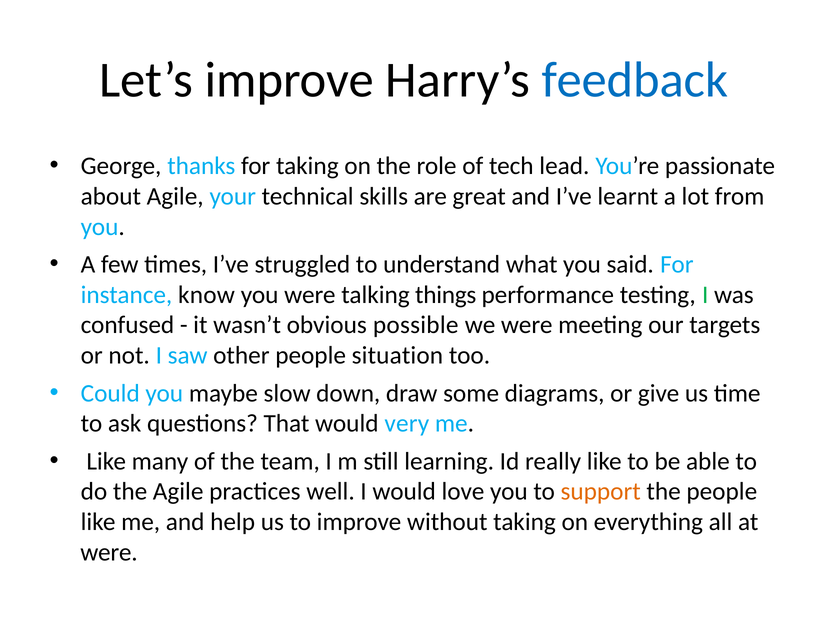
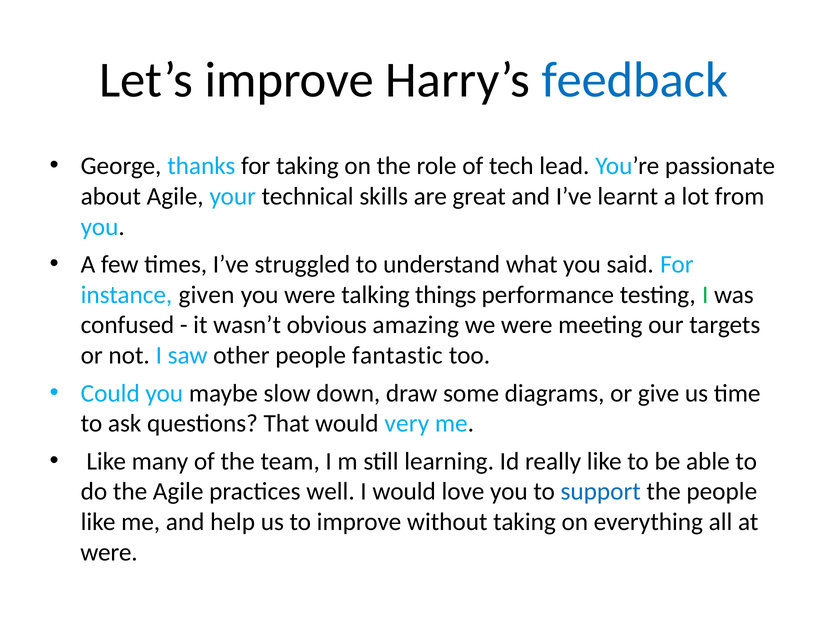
know: know -> given (206, 295)
possible: possible -> amazing (416, 325)
situation: situation -> fantastic (397, 355)
support colour: orange -> blue (601, 492)
